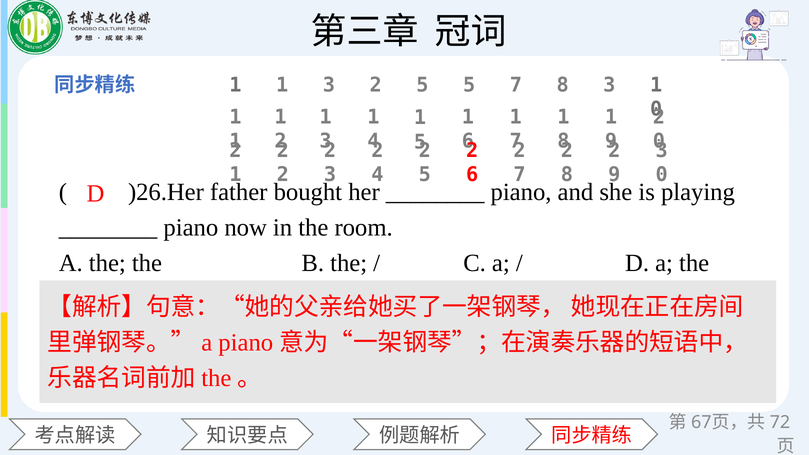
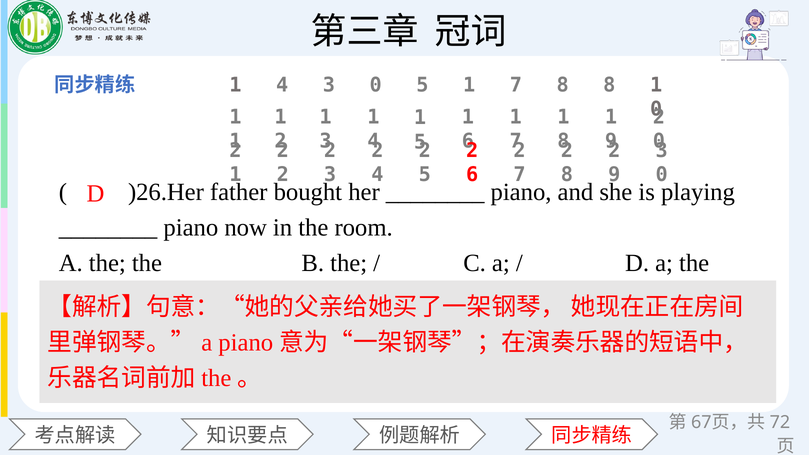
1: 1 -> 4 (282, 85)
2: 2 -> 0 (376, 85)
5: 5 -> 1 (469, 85)
8 3: 3 -> 8 (609, 85)
